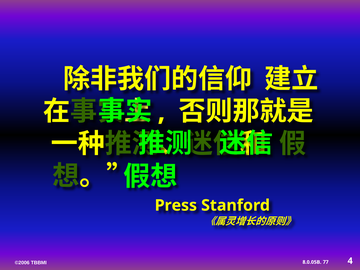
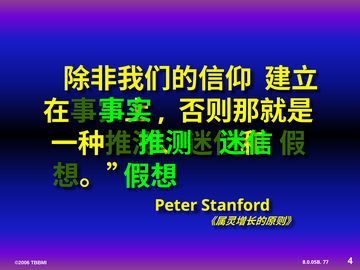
Press: Press -> Peter (176, 205)
